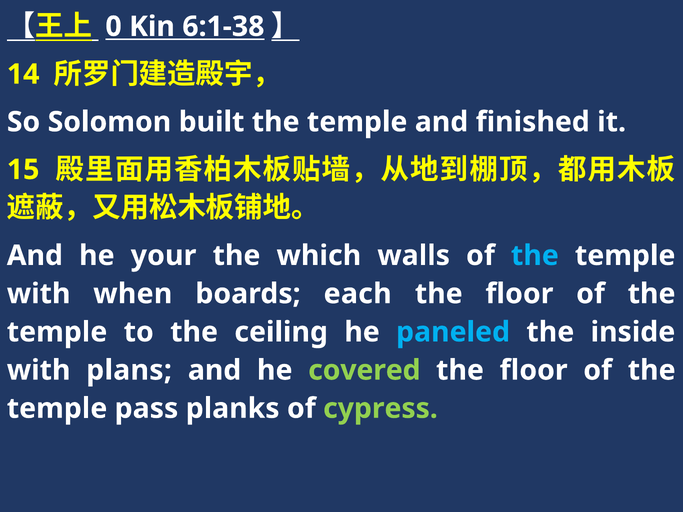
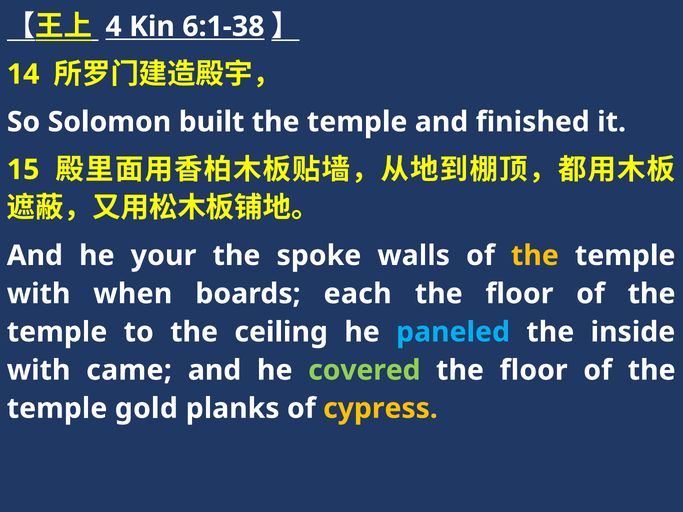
0: 0 -> 4 (114, 27)
which: which -> spoke (319, 256)
the colour: light blue -> yellow (535, 256)
plans: plans -> came (129, 370)
pass: pass -> gold (146, 409)
cypress colour: light green -> yellow (380, 409)
